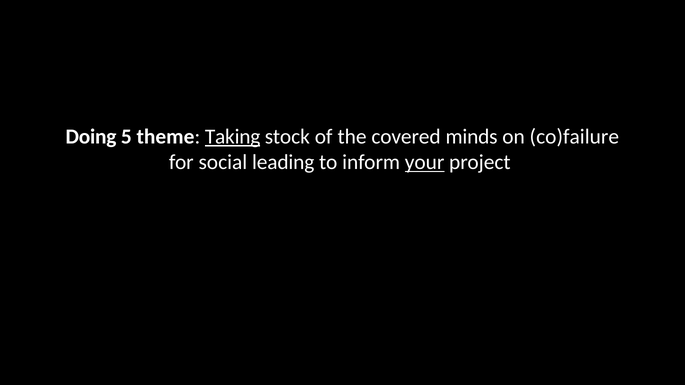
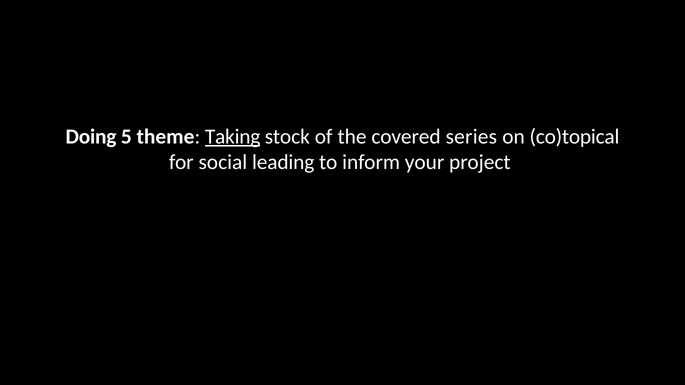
minds: minds -> series (471, 137)
co)failure: co)failure -> co)topical (574, 137)
your underline: present -> none (425, 162)
